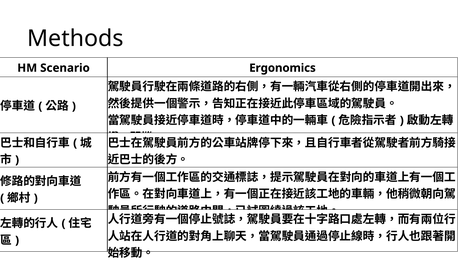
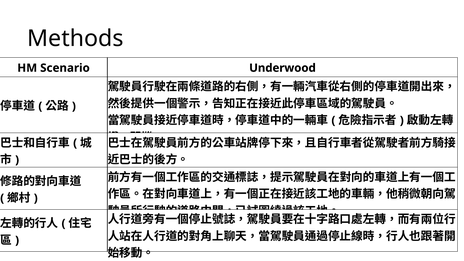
Ergonomics: Ergonomics -> Underwood (282, 68)
